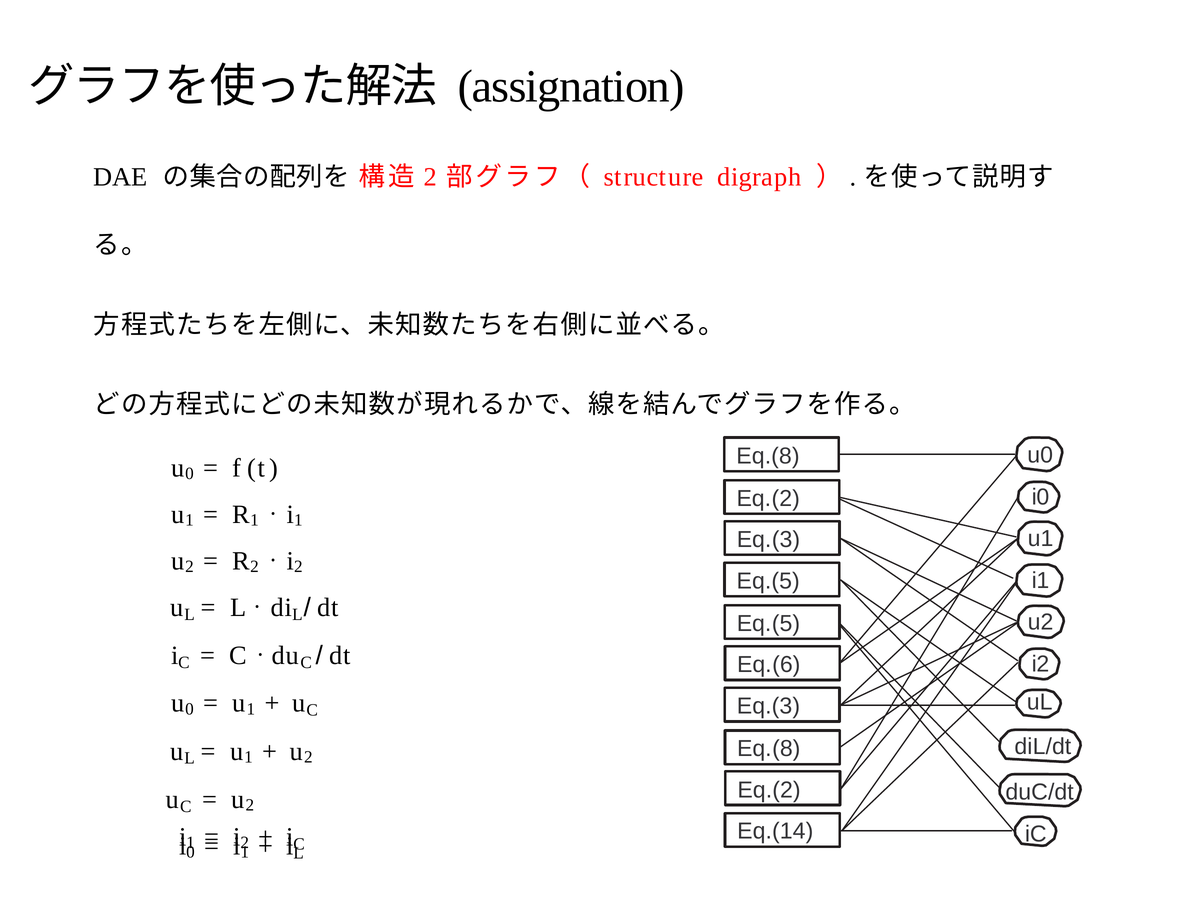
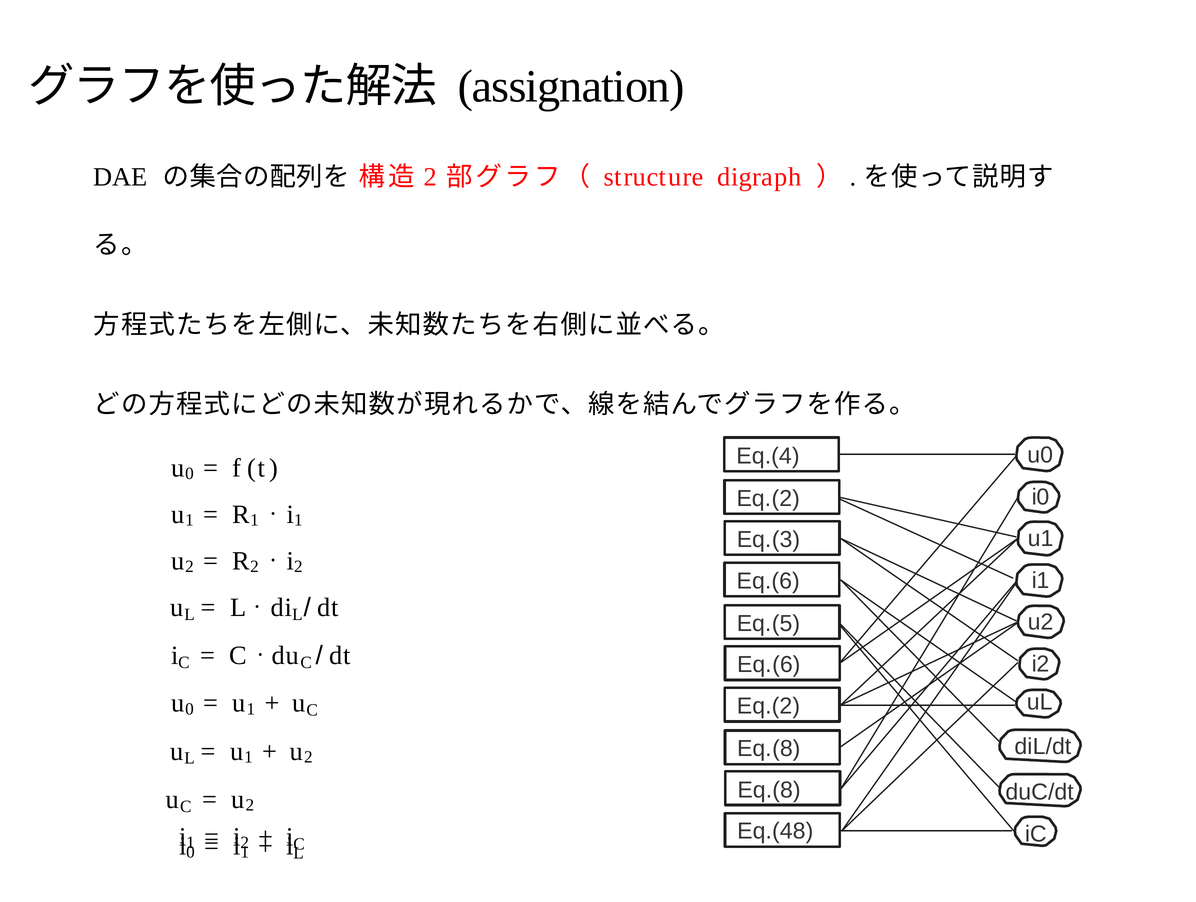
Eq.(8: Eq.(8 -> Eq.(4 (768, 456)
Eq.(5: Eq.(5 -> Eq.(6 (768, 581)
Eq.(3: Eq.(3 -> Eq.(2 (768, 706)
Eq.(2: Eq.(2 -> Eq.(8 (769, 790)
Eq.(14: Eq.(14 -> Eq.(48 (775, 831)
